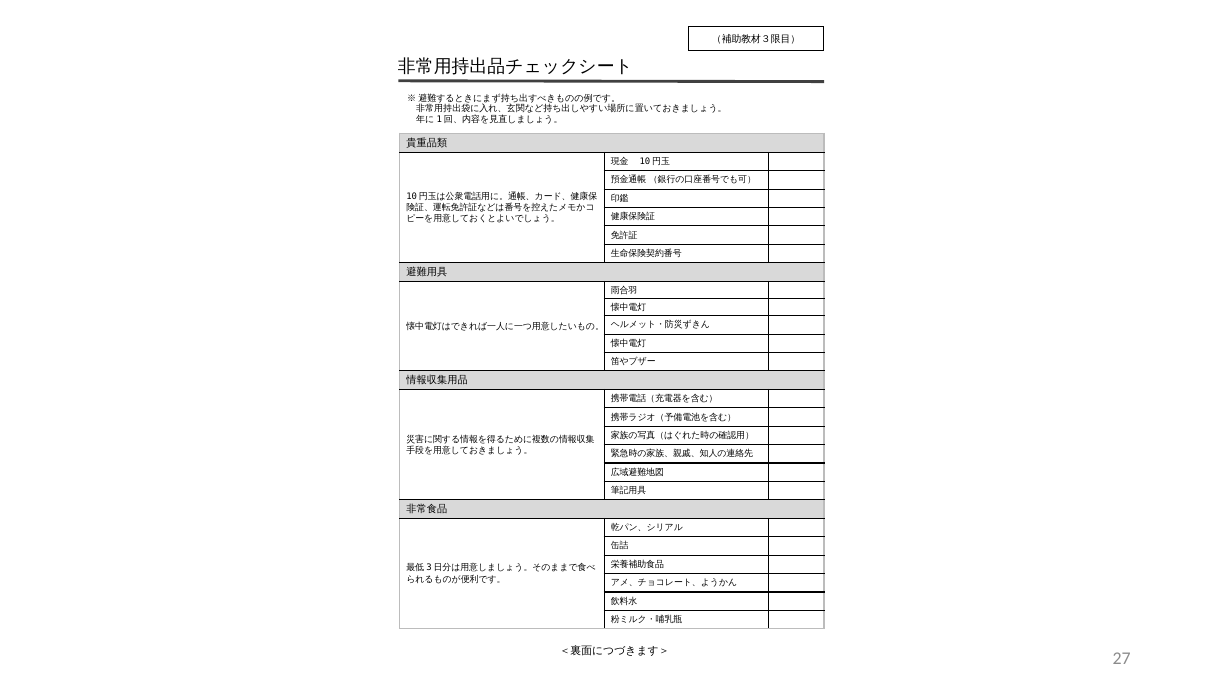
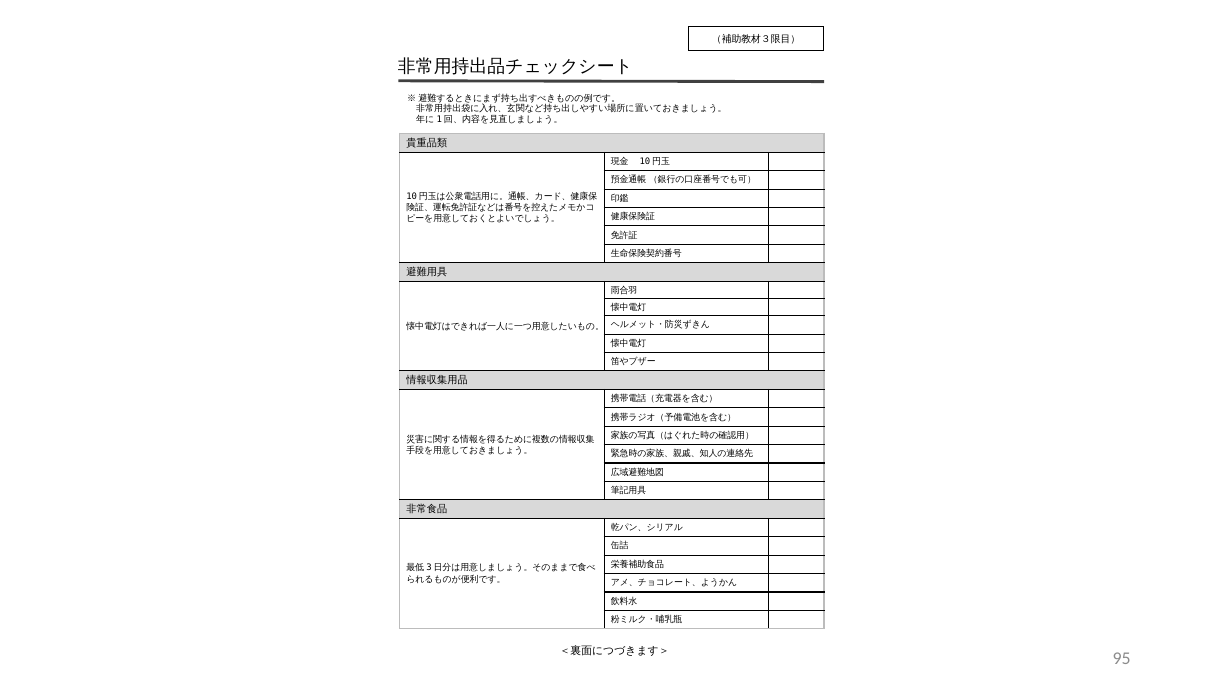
27: 27 -> 95 (1122, 658)
